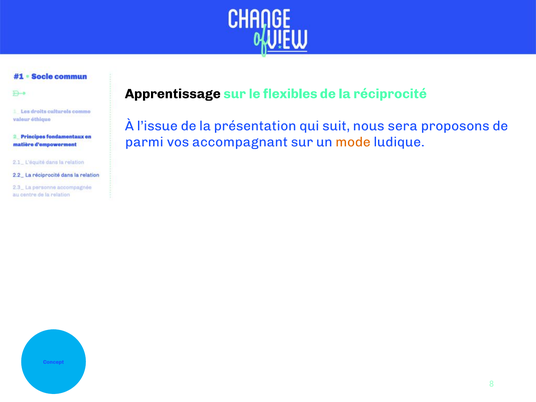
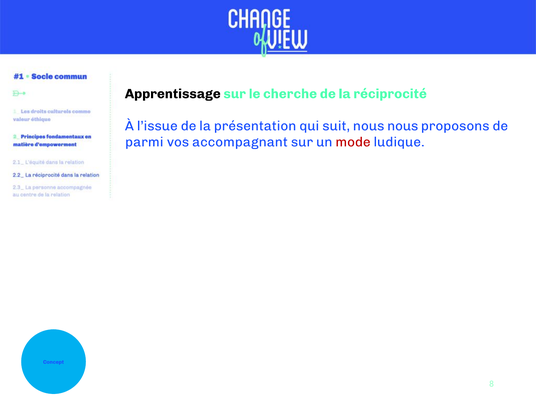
flexibles: flexibles -> cherche (290, 94)
nous sera: sera -> nous (403, 126)
mode colour: orange -> red (353, 142)
